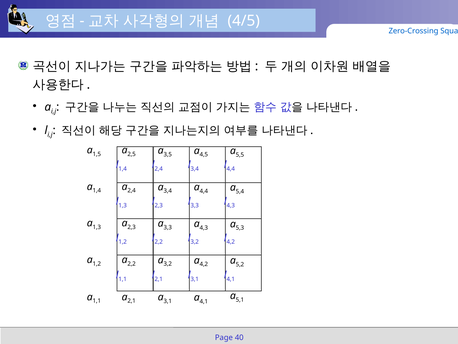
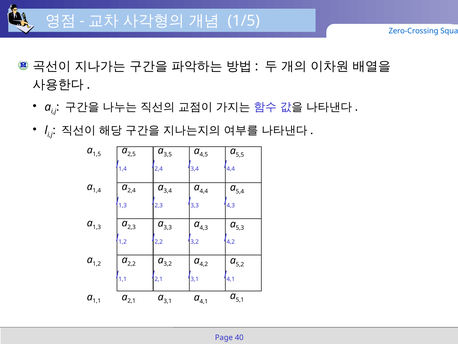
4/5: 4/5 -> 1/5 (244, 21)
